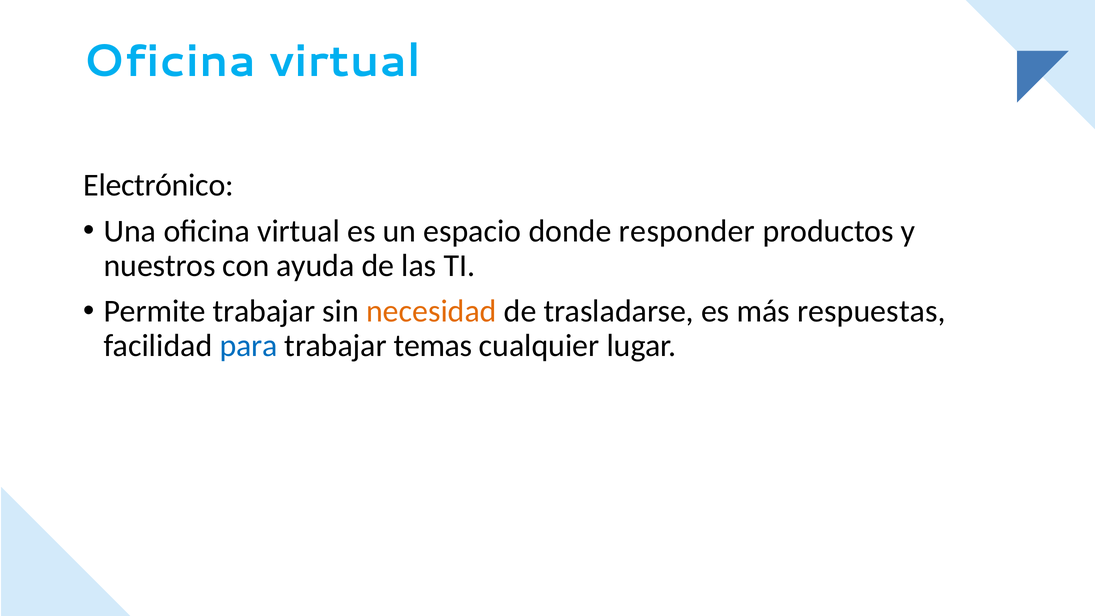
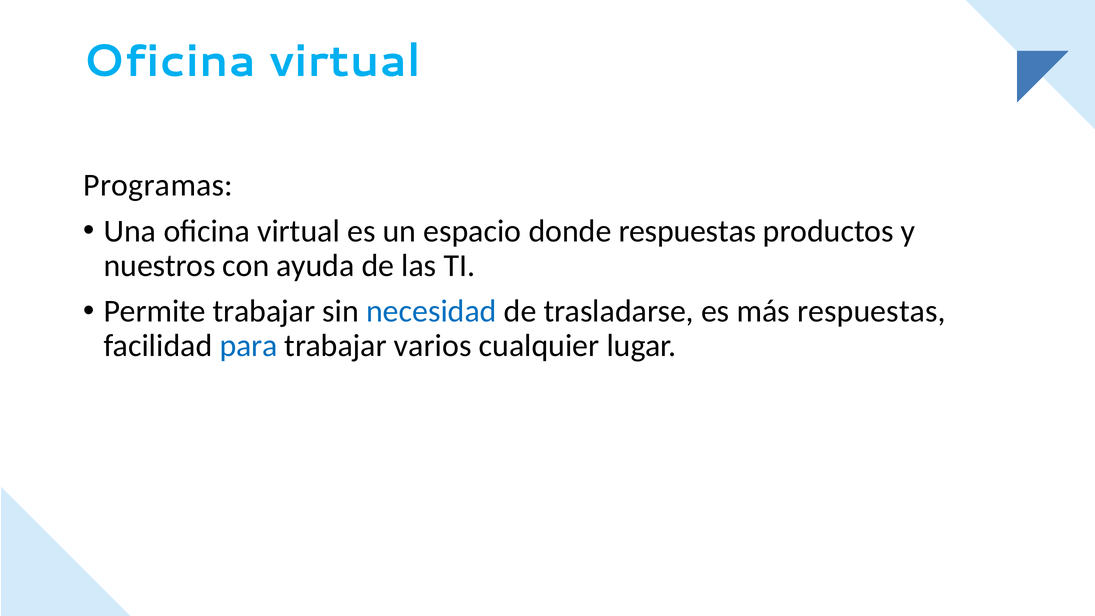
Electrónico: Electrónico -> Programas (158, 185)
donde responder: responder -> respuestas (687, 231)
necesidad colour: orange -> blue (431, 311)
temas: temas -> varios (433, 346)
